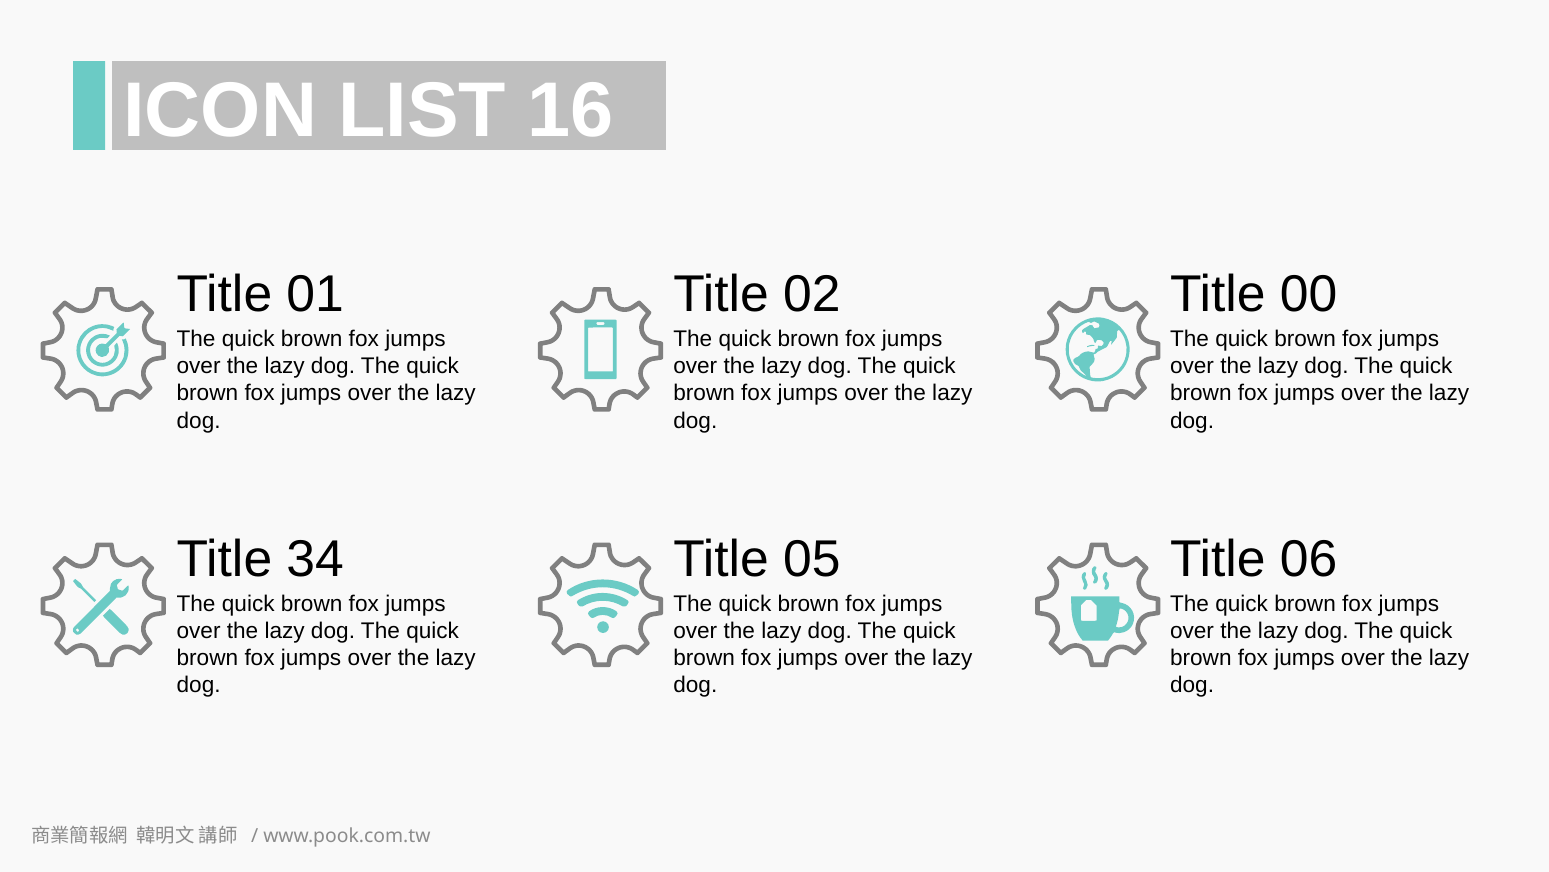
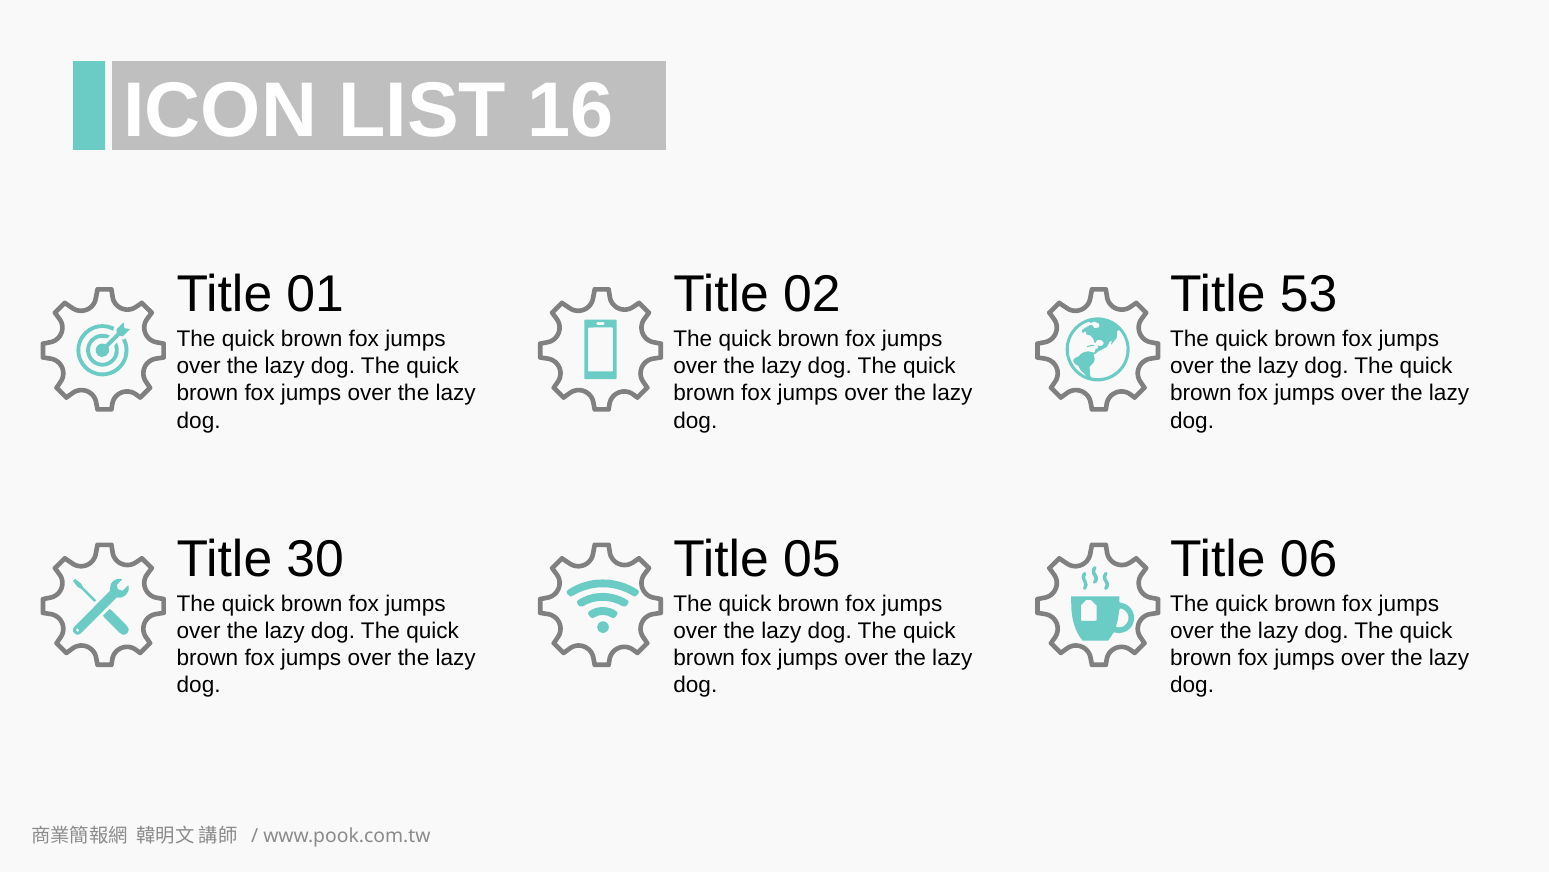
00: 00 -> 53 (1309, 295)
34: 34 -> 30 (315, 559)
